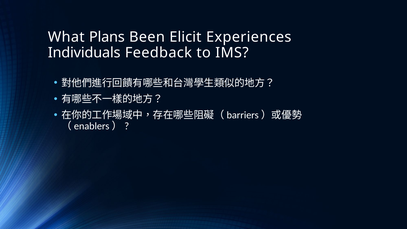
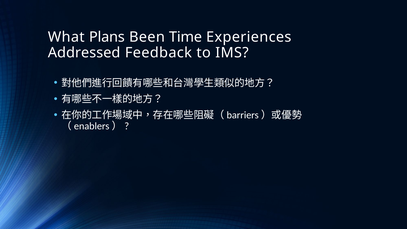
Elicit: Elicit -> Time (186, 37)
Individuals: Individuals -> Addressed (84, 53)
